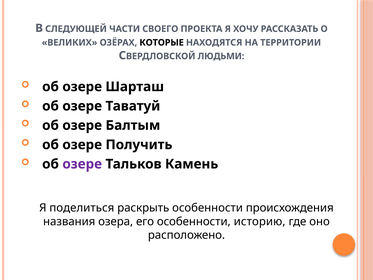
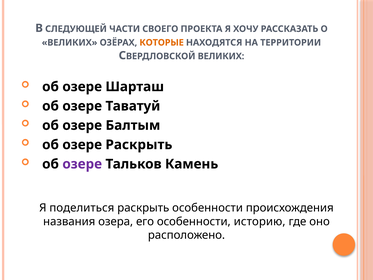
КОТОРЫЕ colour: black -> orange (162, 43)
ЛЮДЬМИ: ЛЮДЬМИ -> ВЕЛИКИХ (221, 56)
озере Получить: Получить -> Раскрыть (139, 145)
